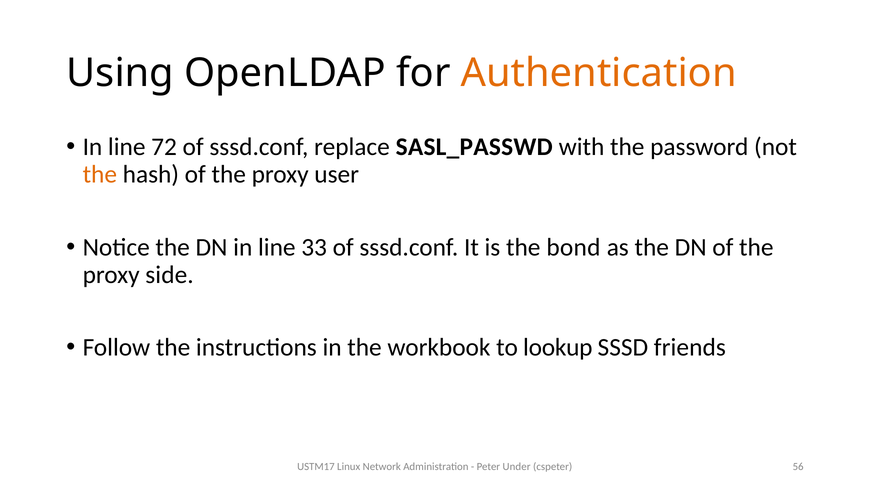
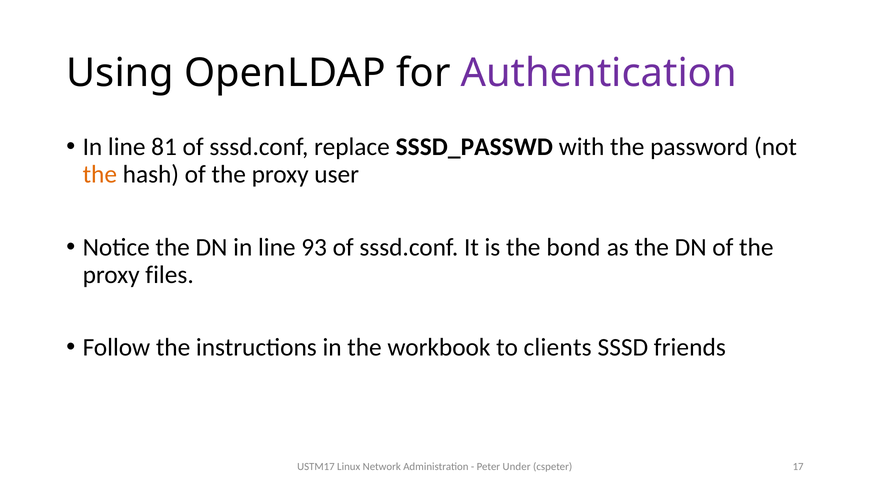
Authentication colour: orange -> purple (599, 73)
72: 72 -> 81 (164, 147)
SASL_PASSWD: SASL_PASSWD -> SSSD_PASSWD (474, 147)
33: 33 -> 93 (314, 247)
side: side -> files (170, 275)
lookup: lookup -> clients (558, 348)
56: 56 -> 17 (798, 467)
